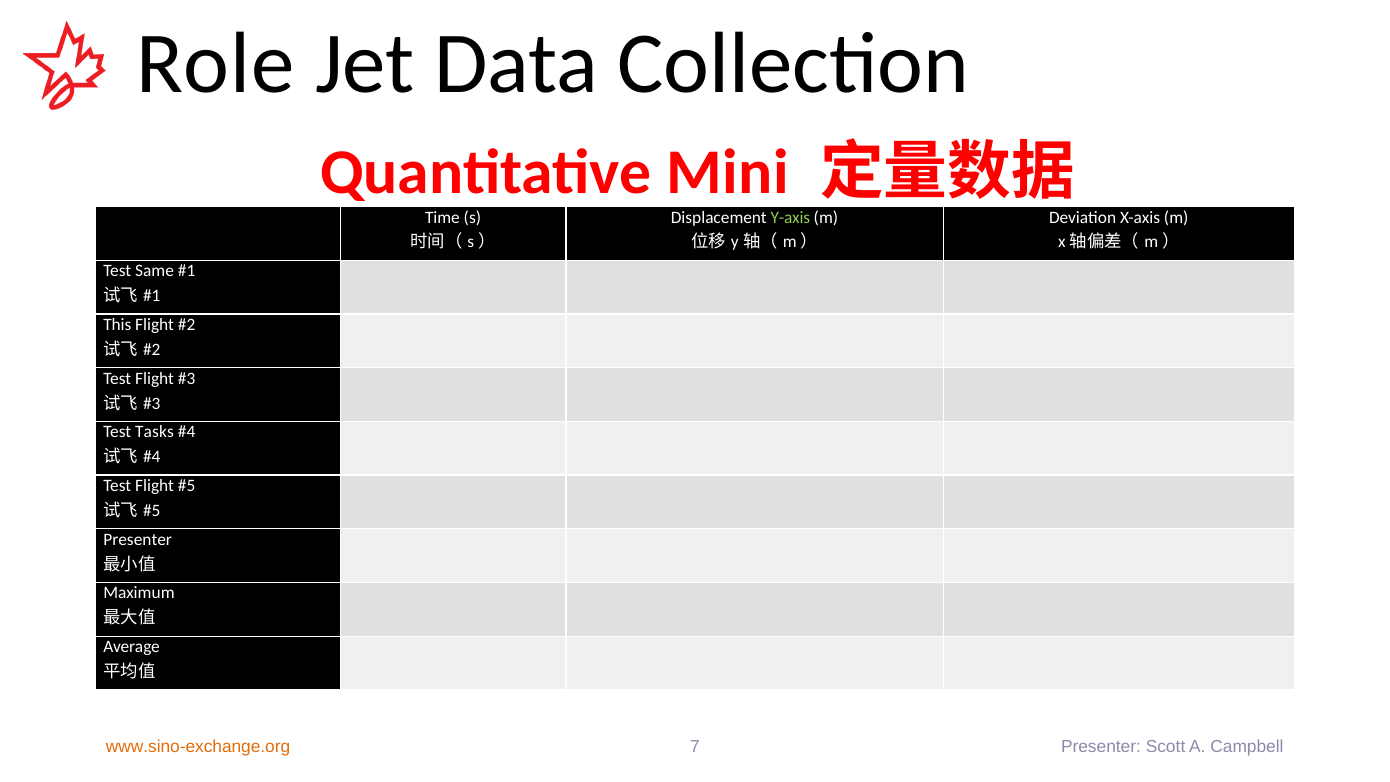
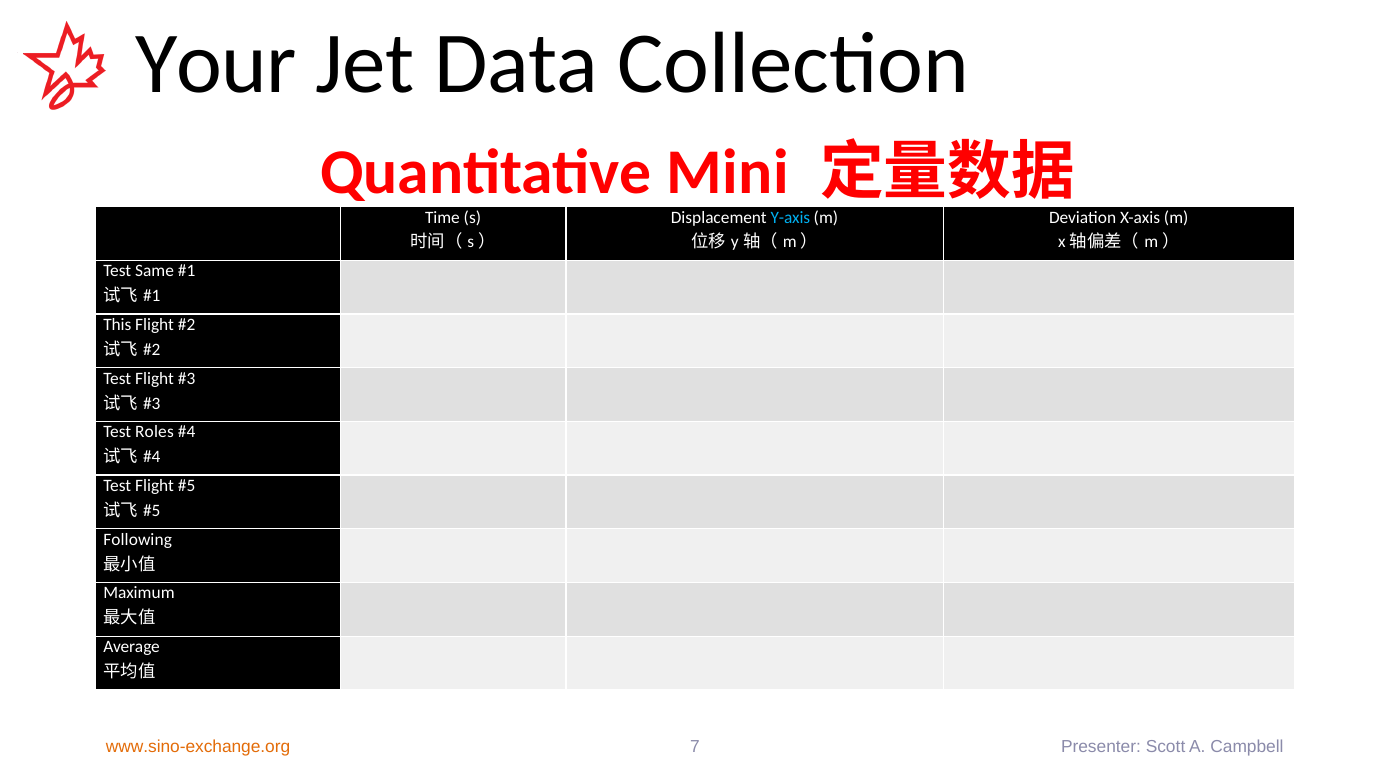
Role: Role -> Your (216, 64)
Y-axis colour: light green -> light blue (790, 217)
Tasks: Tasks -> Roles (154, 432)
Presenter: Presenter -> Following (138, 539)
